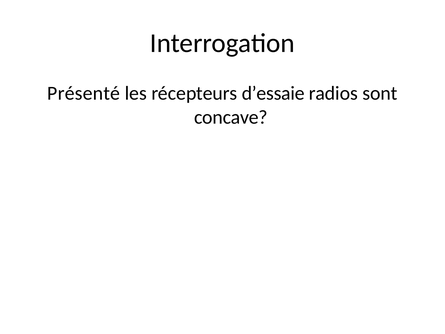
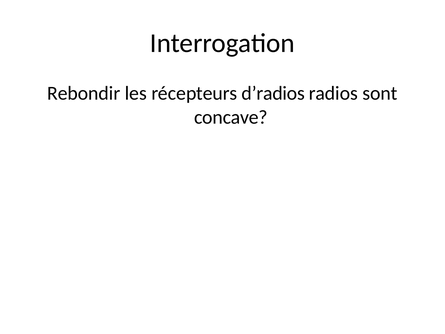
Présenté: Présenté -> Rebondir (84, 93)
d’essaie: d’essaie -> d’radios (273, 93)
